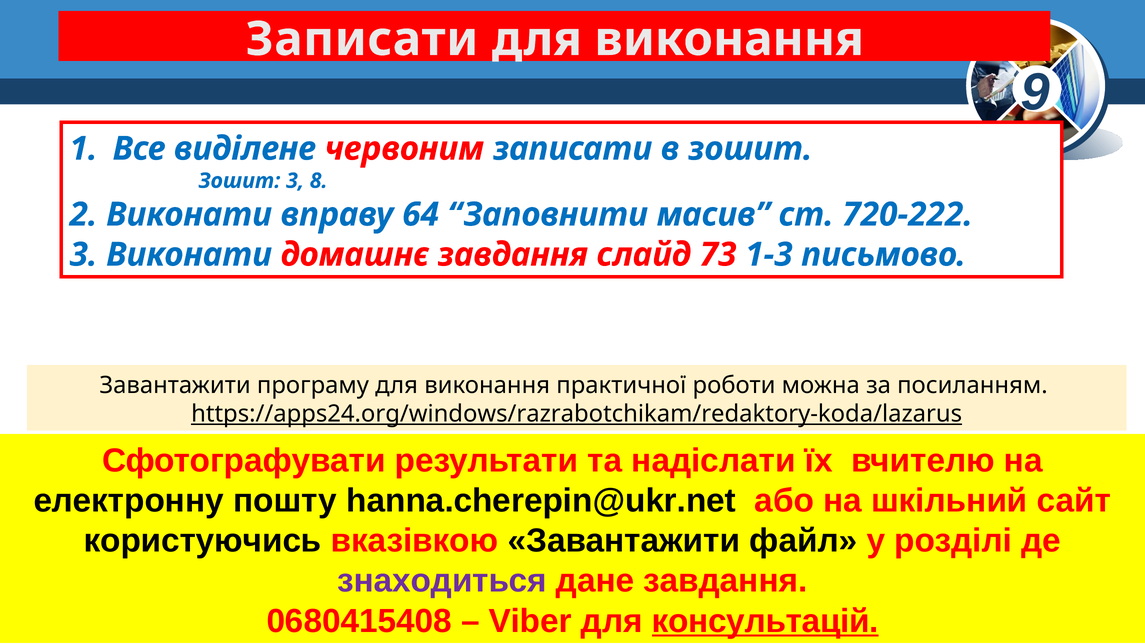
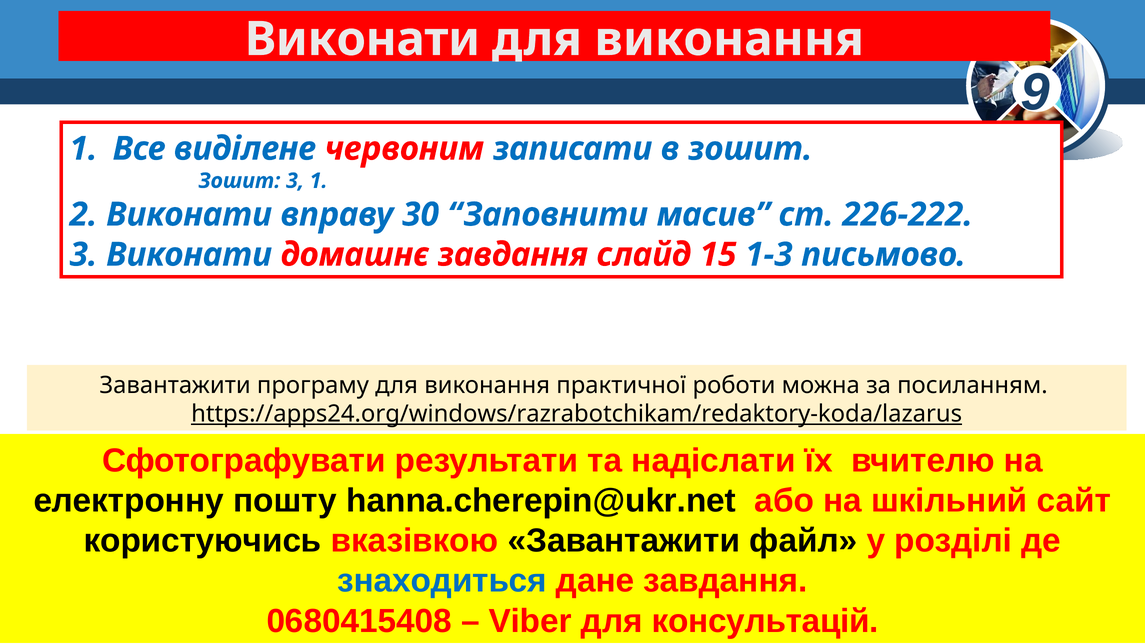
Записати: Записати -> Виконати (362, 39)
3 8: 8 -> 1 (319, 181)
64: 64 -> 30 (421, 215)
720-222: 720-222 -> 226-222 (908, 215)
73: 73 -> 15 (718, 255)
знаходиться colour: purple -> blue (442, 581)
консультацій underline: present -> none (765, 621)
